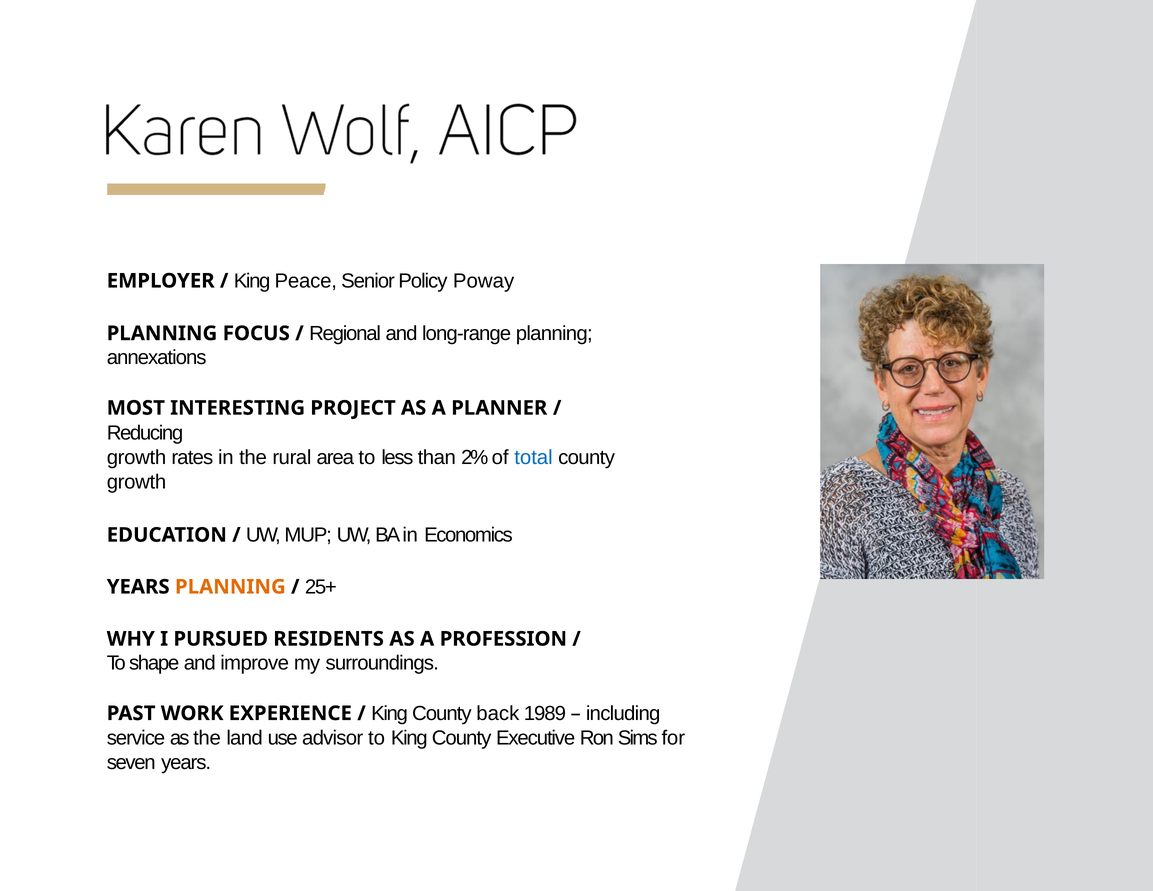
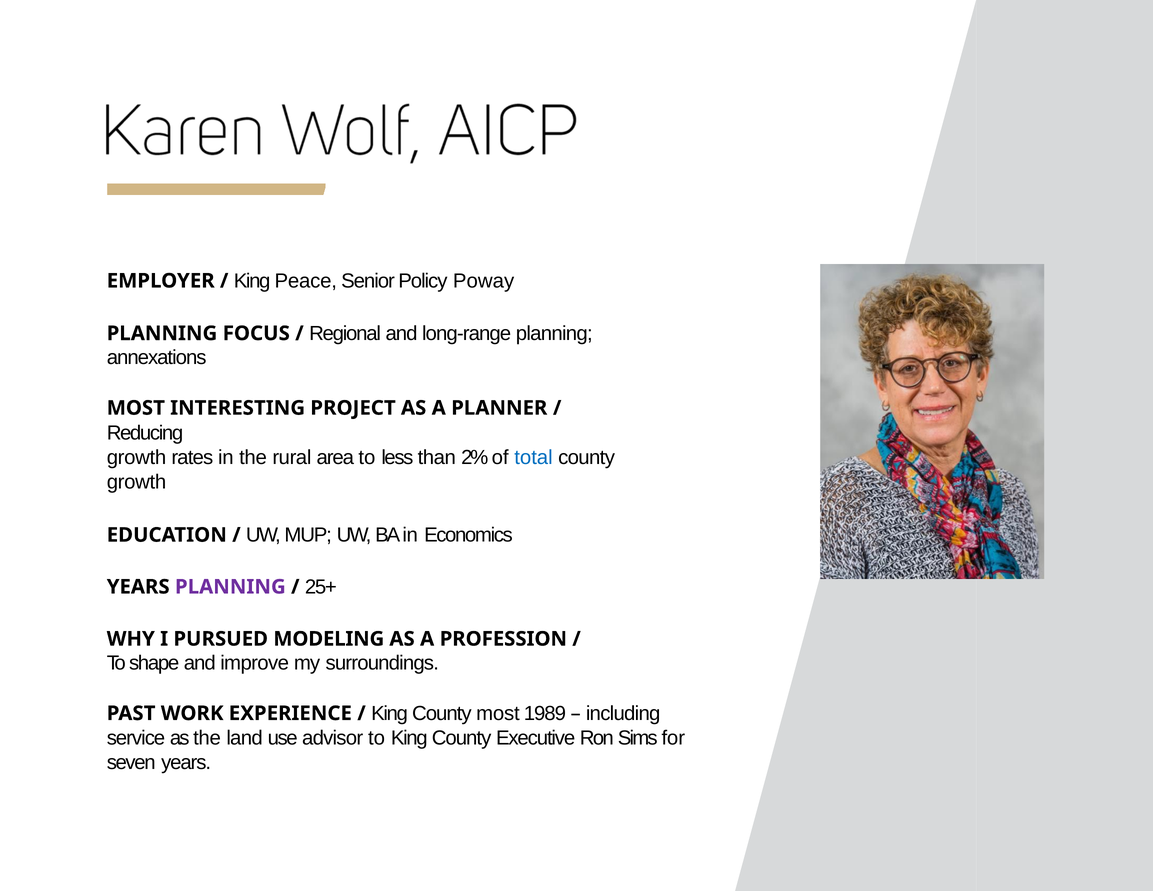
PLANNING colour: orange -> purple (230, 587)
RESIDENTS: RESIDENTS -> MODELING (329, 639)
County back: back -> most (498, 713)
